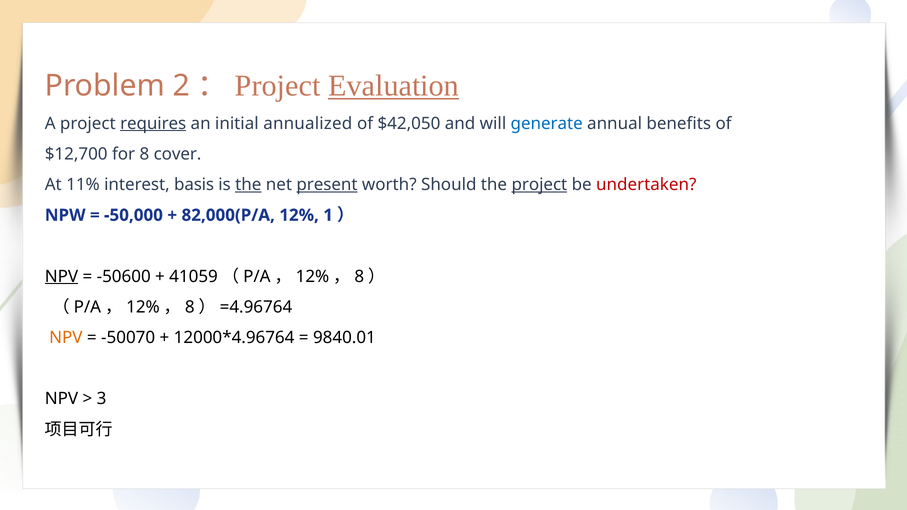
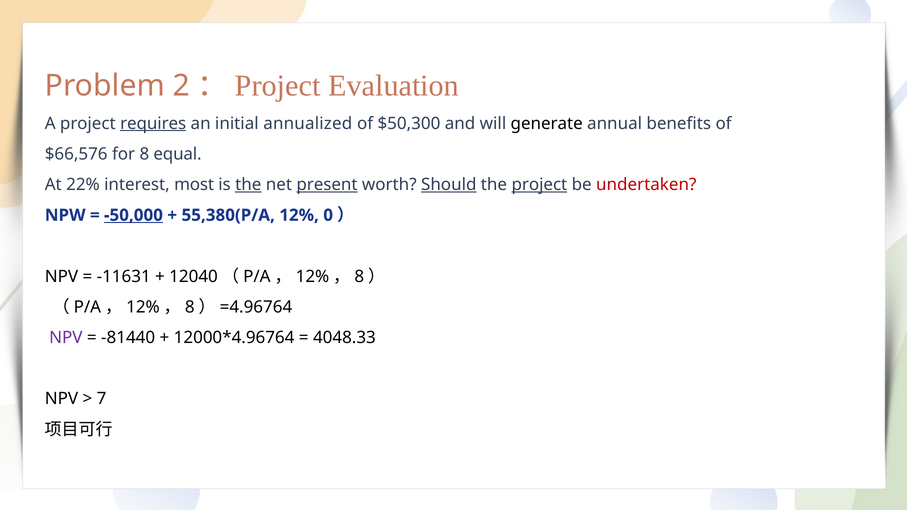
Evaluation underline: present -> none (394, 86)
$42,050: $42,050 -> $50,300 (409, 123)
generate colour: blue -> black (547, 123)
$12,700: $12,700 -> $66,576 (76, 154)
cover: cover -> equal (178, 154)
11%: 11% -> 22% (83, 185)
basis: basis -> most (194, 185)
Should underline: none -> present (449, 185)
-50,000 underline: none -> present (133, 215)
82,000(P/A: 82,000(P/A -> 55,380(P/A (228, 215)
1: 1 -> 0 (328, 215)
NPV underline: present -> none (61, 277)
-50600: -50600 -> -11631 (124, 277)
41059: 41059 -> 12040 (194, 277)
NPV colour: orange -> purple (66, 338)
-50070: -50070 -> -81440 (128, 338)
9840.01: 9840.01 -> 4048.33 (344, 338)
3: 3 -> 7 (102, 399)
